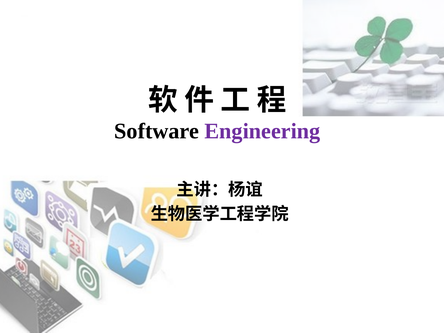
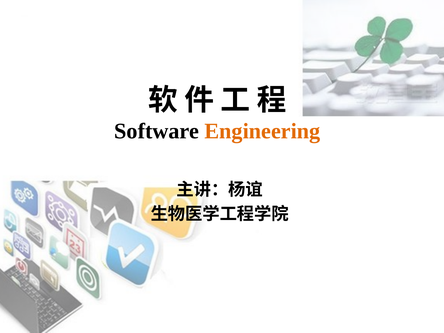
Engineering colour: purple -> orange (262, 131)
